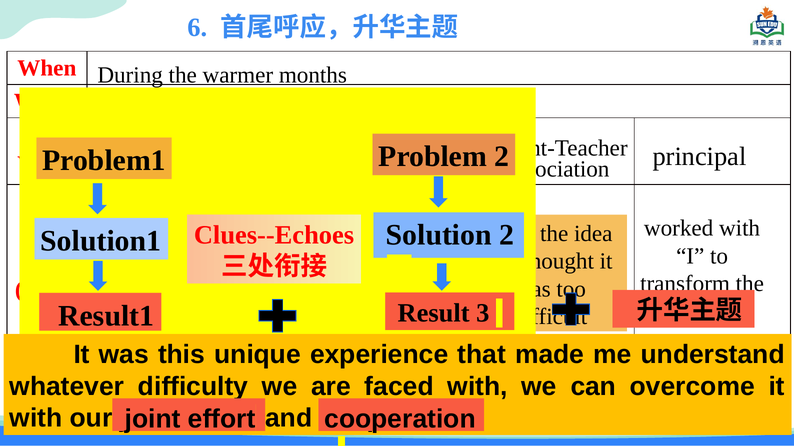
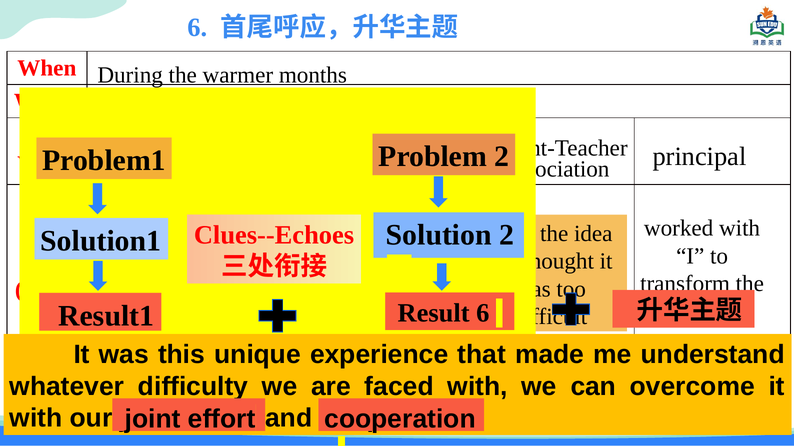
3: 3 -> 6 (483, 314)
